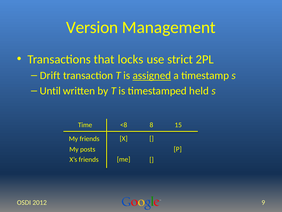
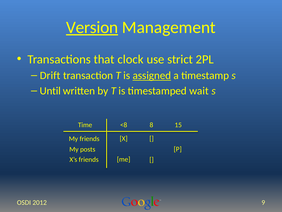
Version underline: none -> present (92, 27)
locks: locks -> clock (131, 59)
held: held -> wait (199, 91)
